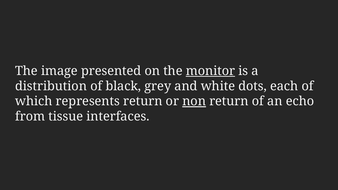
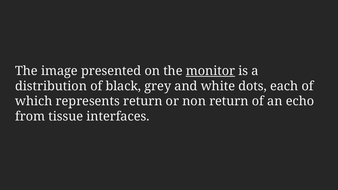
non underline: present -> none (194, 101)
